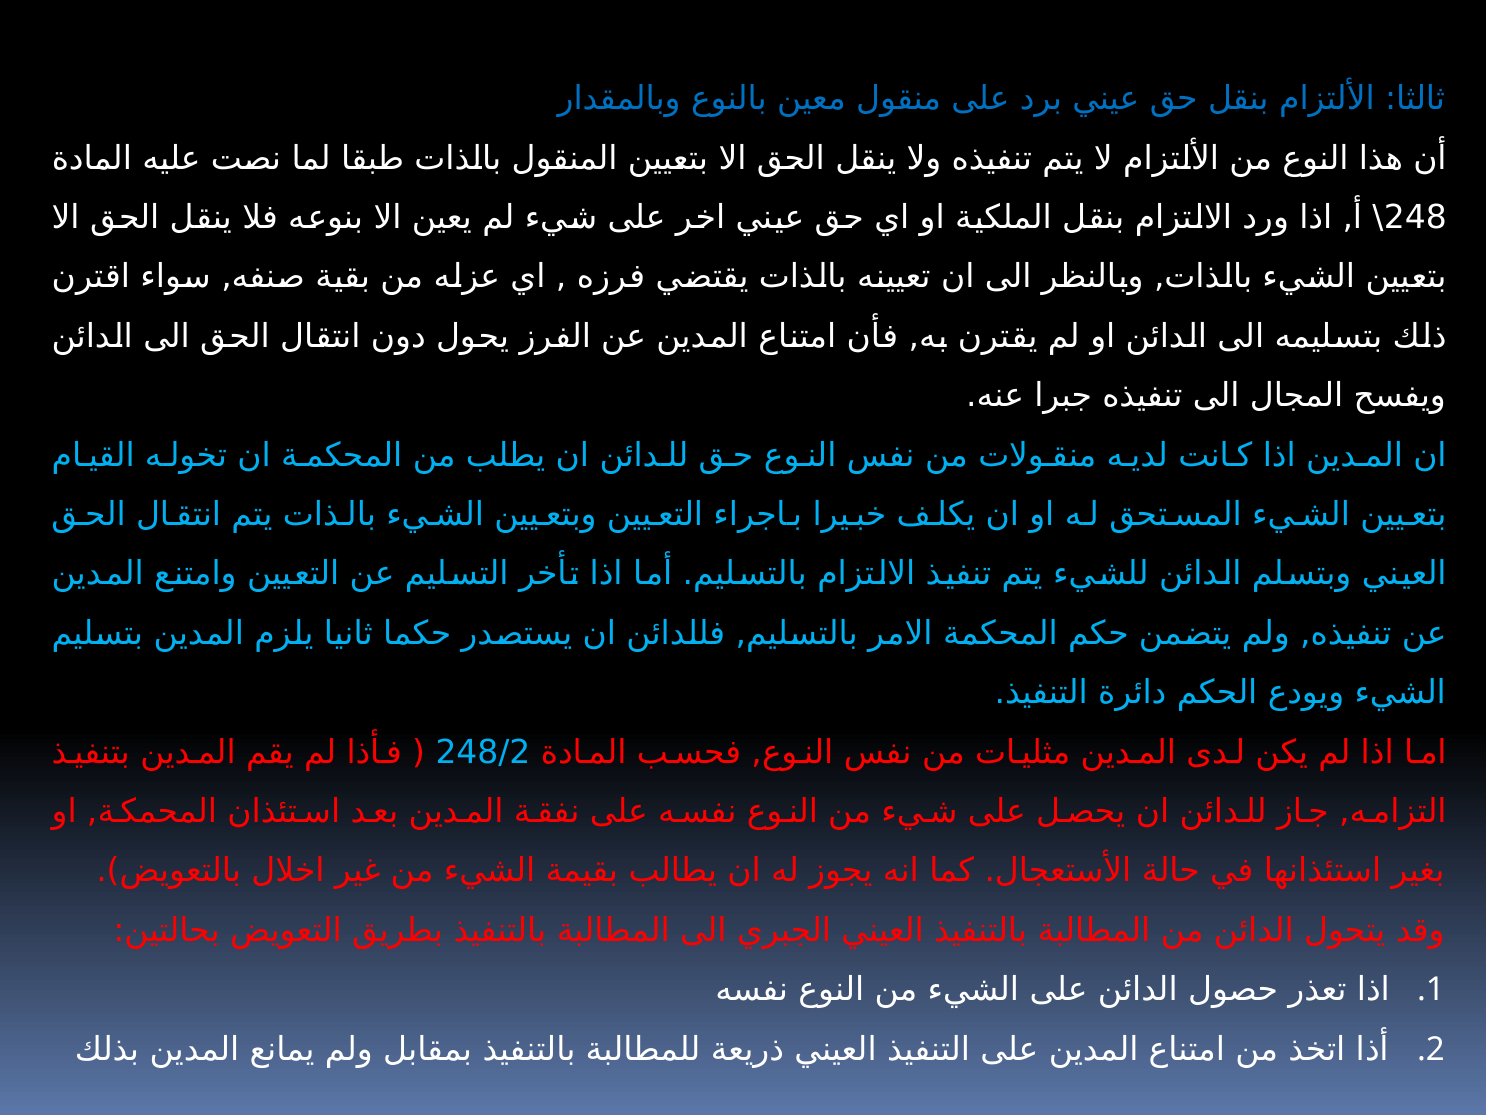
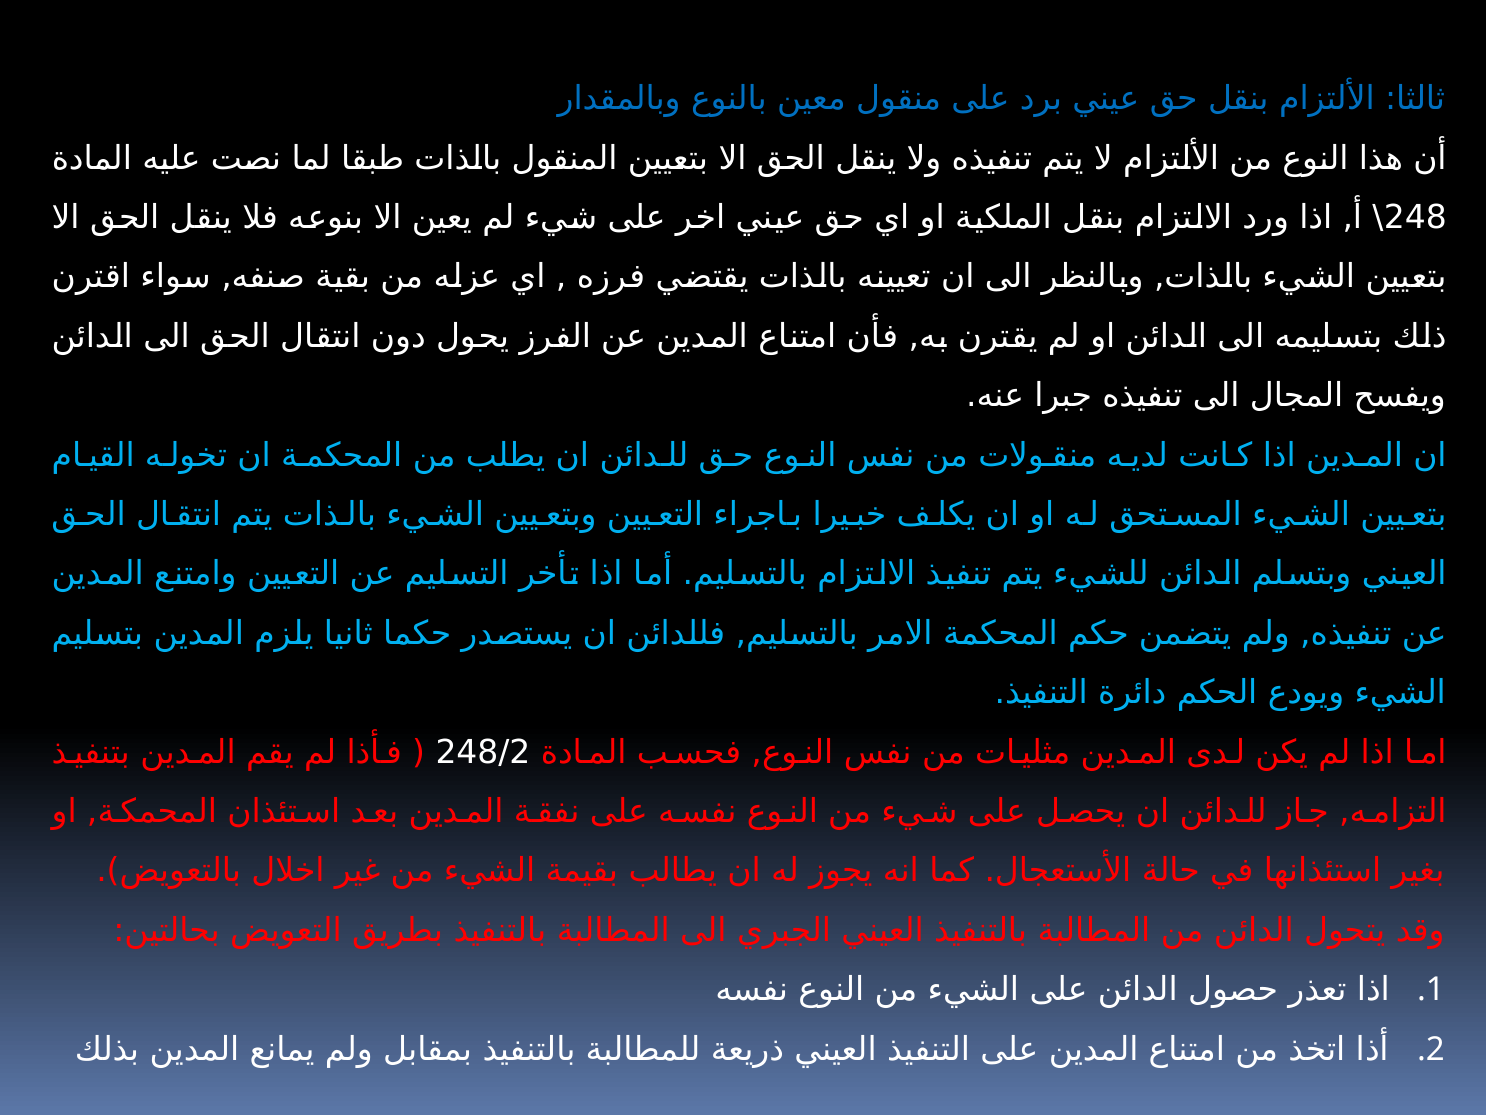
248/2 colour: light blue -> white (483, 752)
